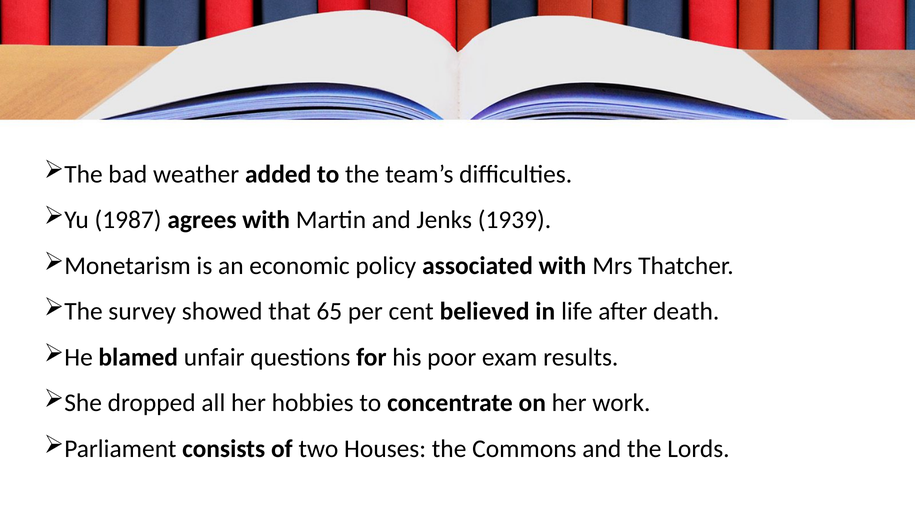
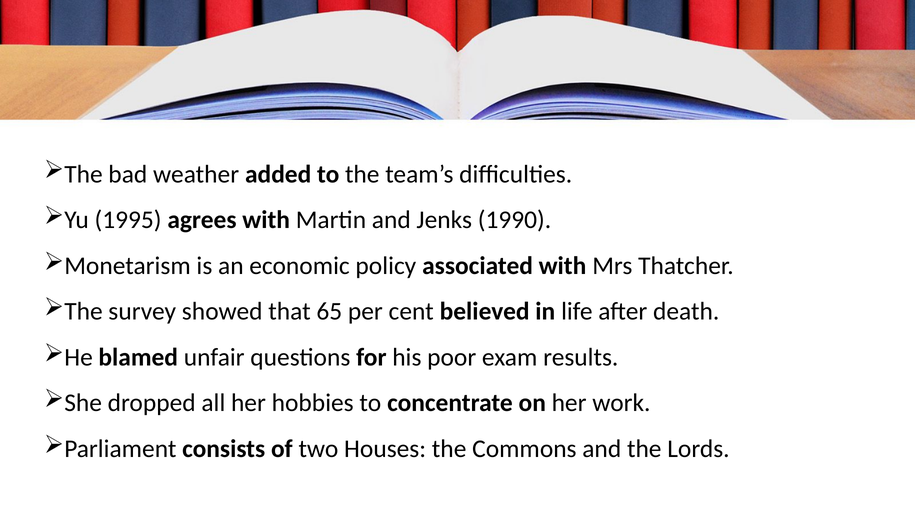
1987: 1987 -> 1995 (128, 220)
1939: 1939 -> 1990 (514, 220)
